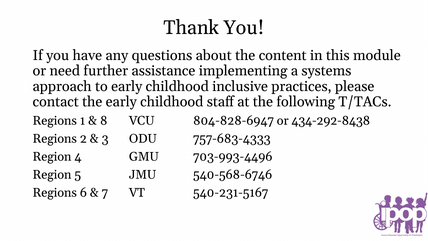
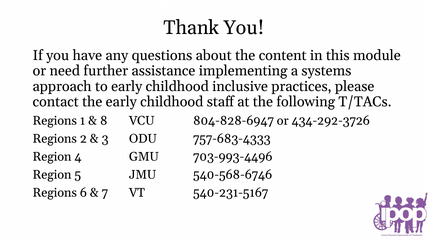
434-292-8438: 434-292-8438 -> 434-292-3726 (331, 121)
